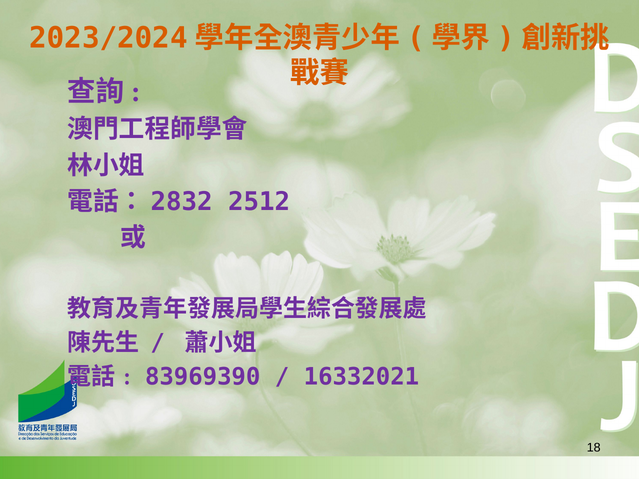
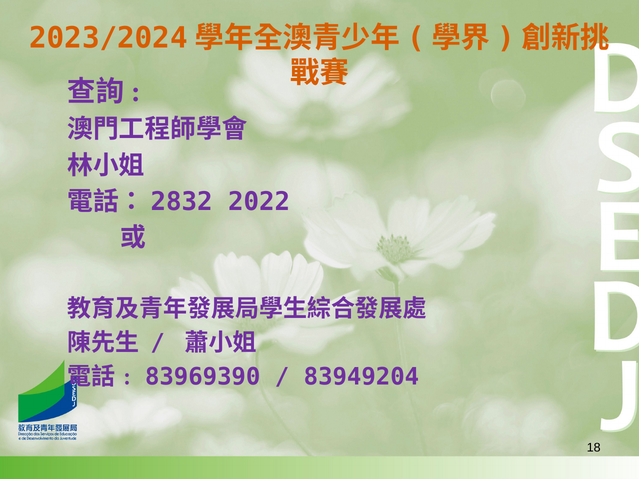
2512: 2512 -> 2022 (259, 202)
16332021: 16332021 -> 83949204 (361, 377)
